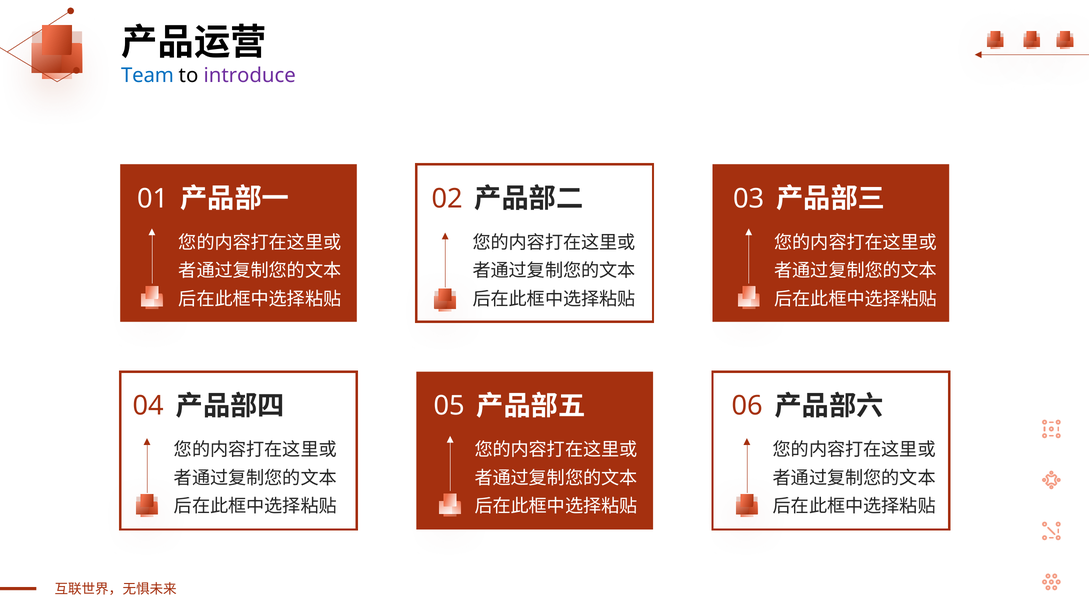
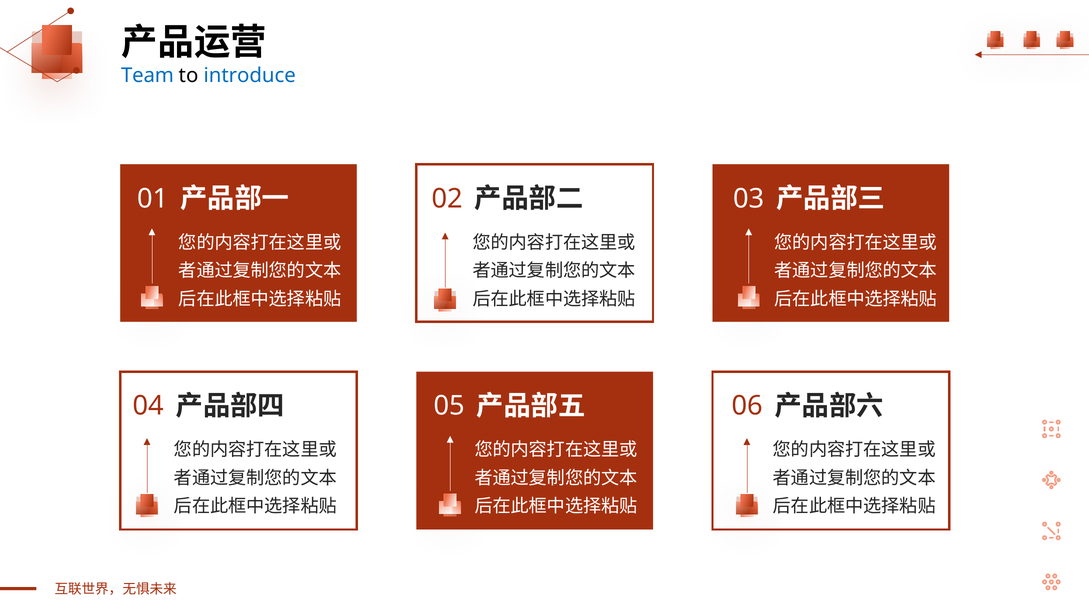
introduce colour: purple -> blue (250, 76)
